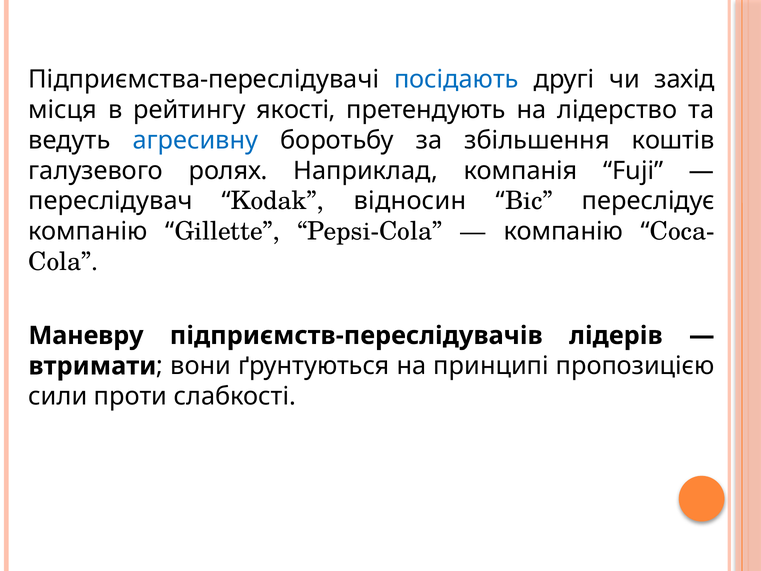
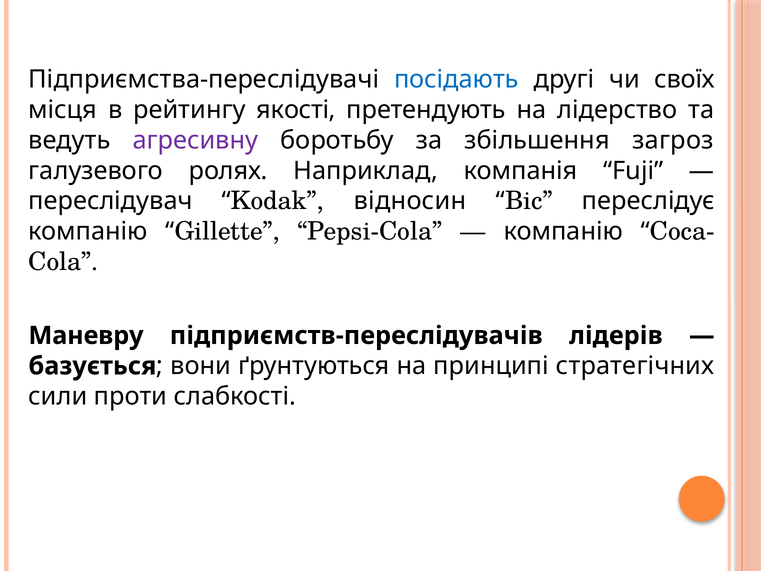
захід: захід -> своїх (685, 79)
агресивну colour: blue -> purple (195, 140)
коштів: коштів -> загроз (673, 140)
втримати: втримати -> базується (92, 366)
пропозицією: пропозицією -> стратегічних (635, 366)
